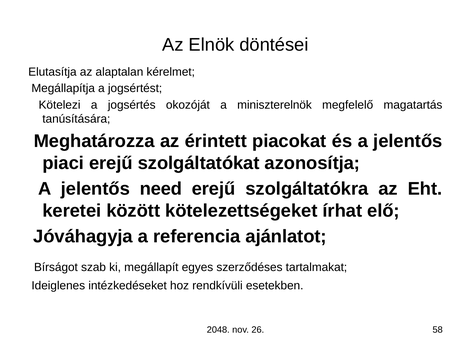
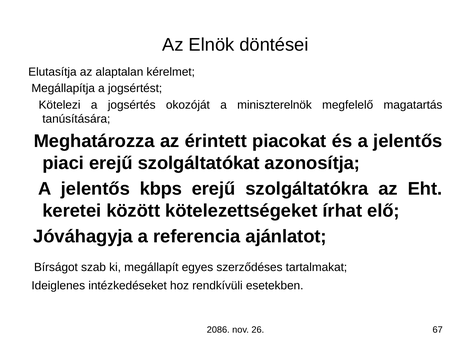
need: need -> kbps (161, 189)
2048: 2048 -> 2086 (218, 330)
58: 58 -> 67 (438, 330)
